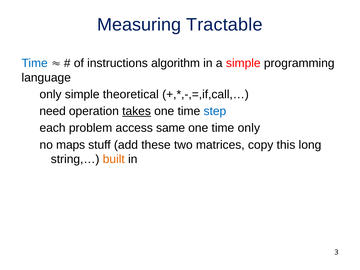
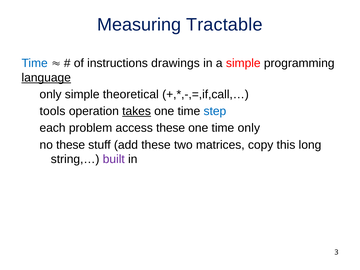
algorithm: algorithm -> drawings (175, 63)
language underline: none -> present (46, 78)
need: need -> tools (52, 111)
access same: same -> these (171, 128)
no maps: maps -> these (71, 145)
built colour: orange -> purple (114, 159)
